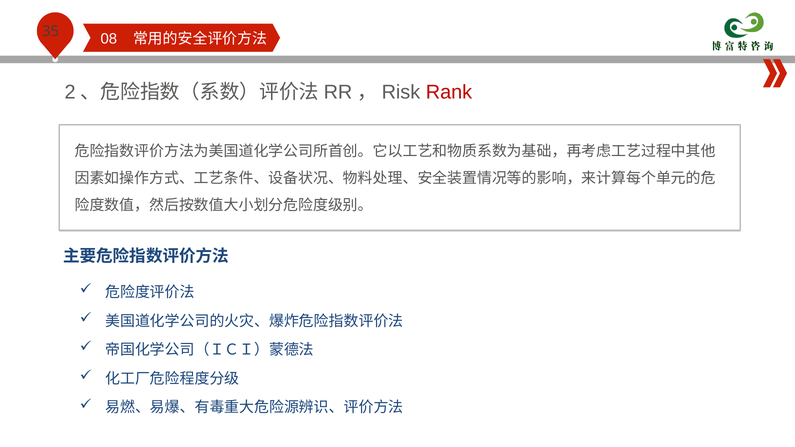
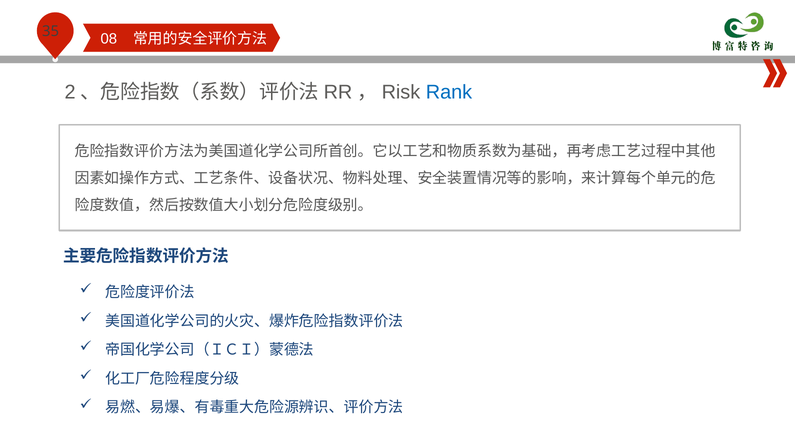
Rank colour: red -> blue (449, 92)
